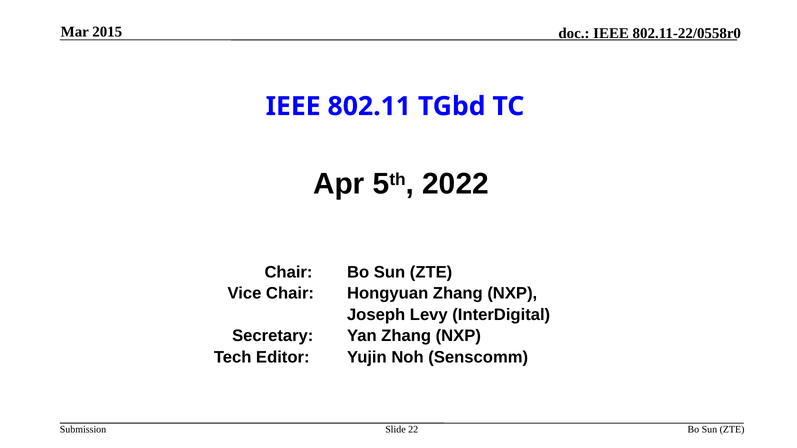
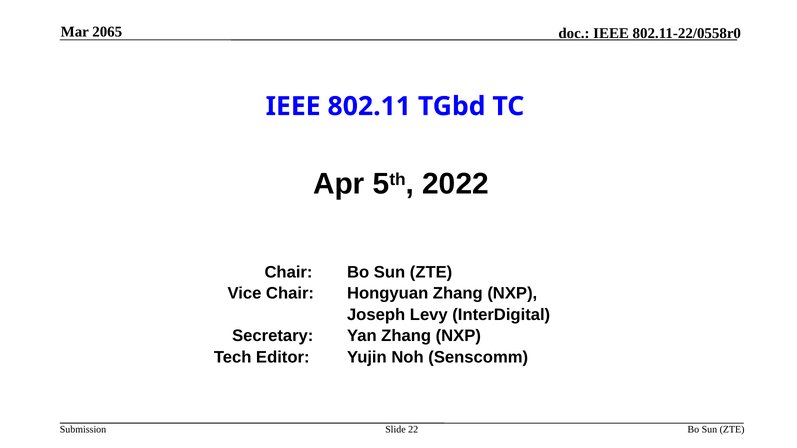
2015: 2015 -> 2065 (107, 32)
